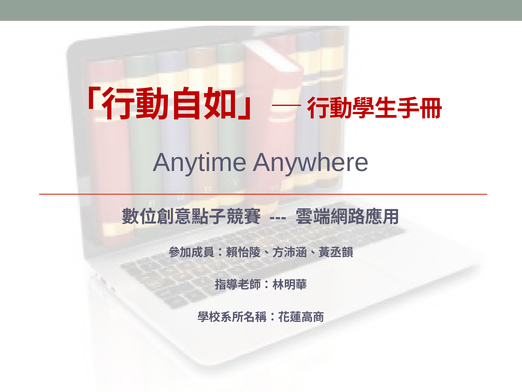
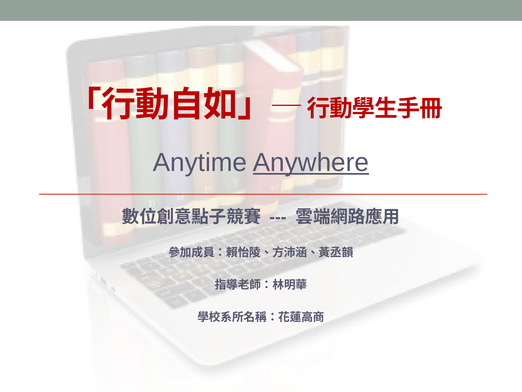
Anywhere underline: none -> present (311, 162)
